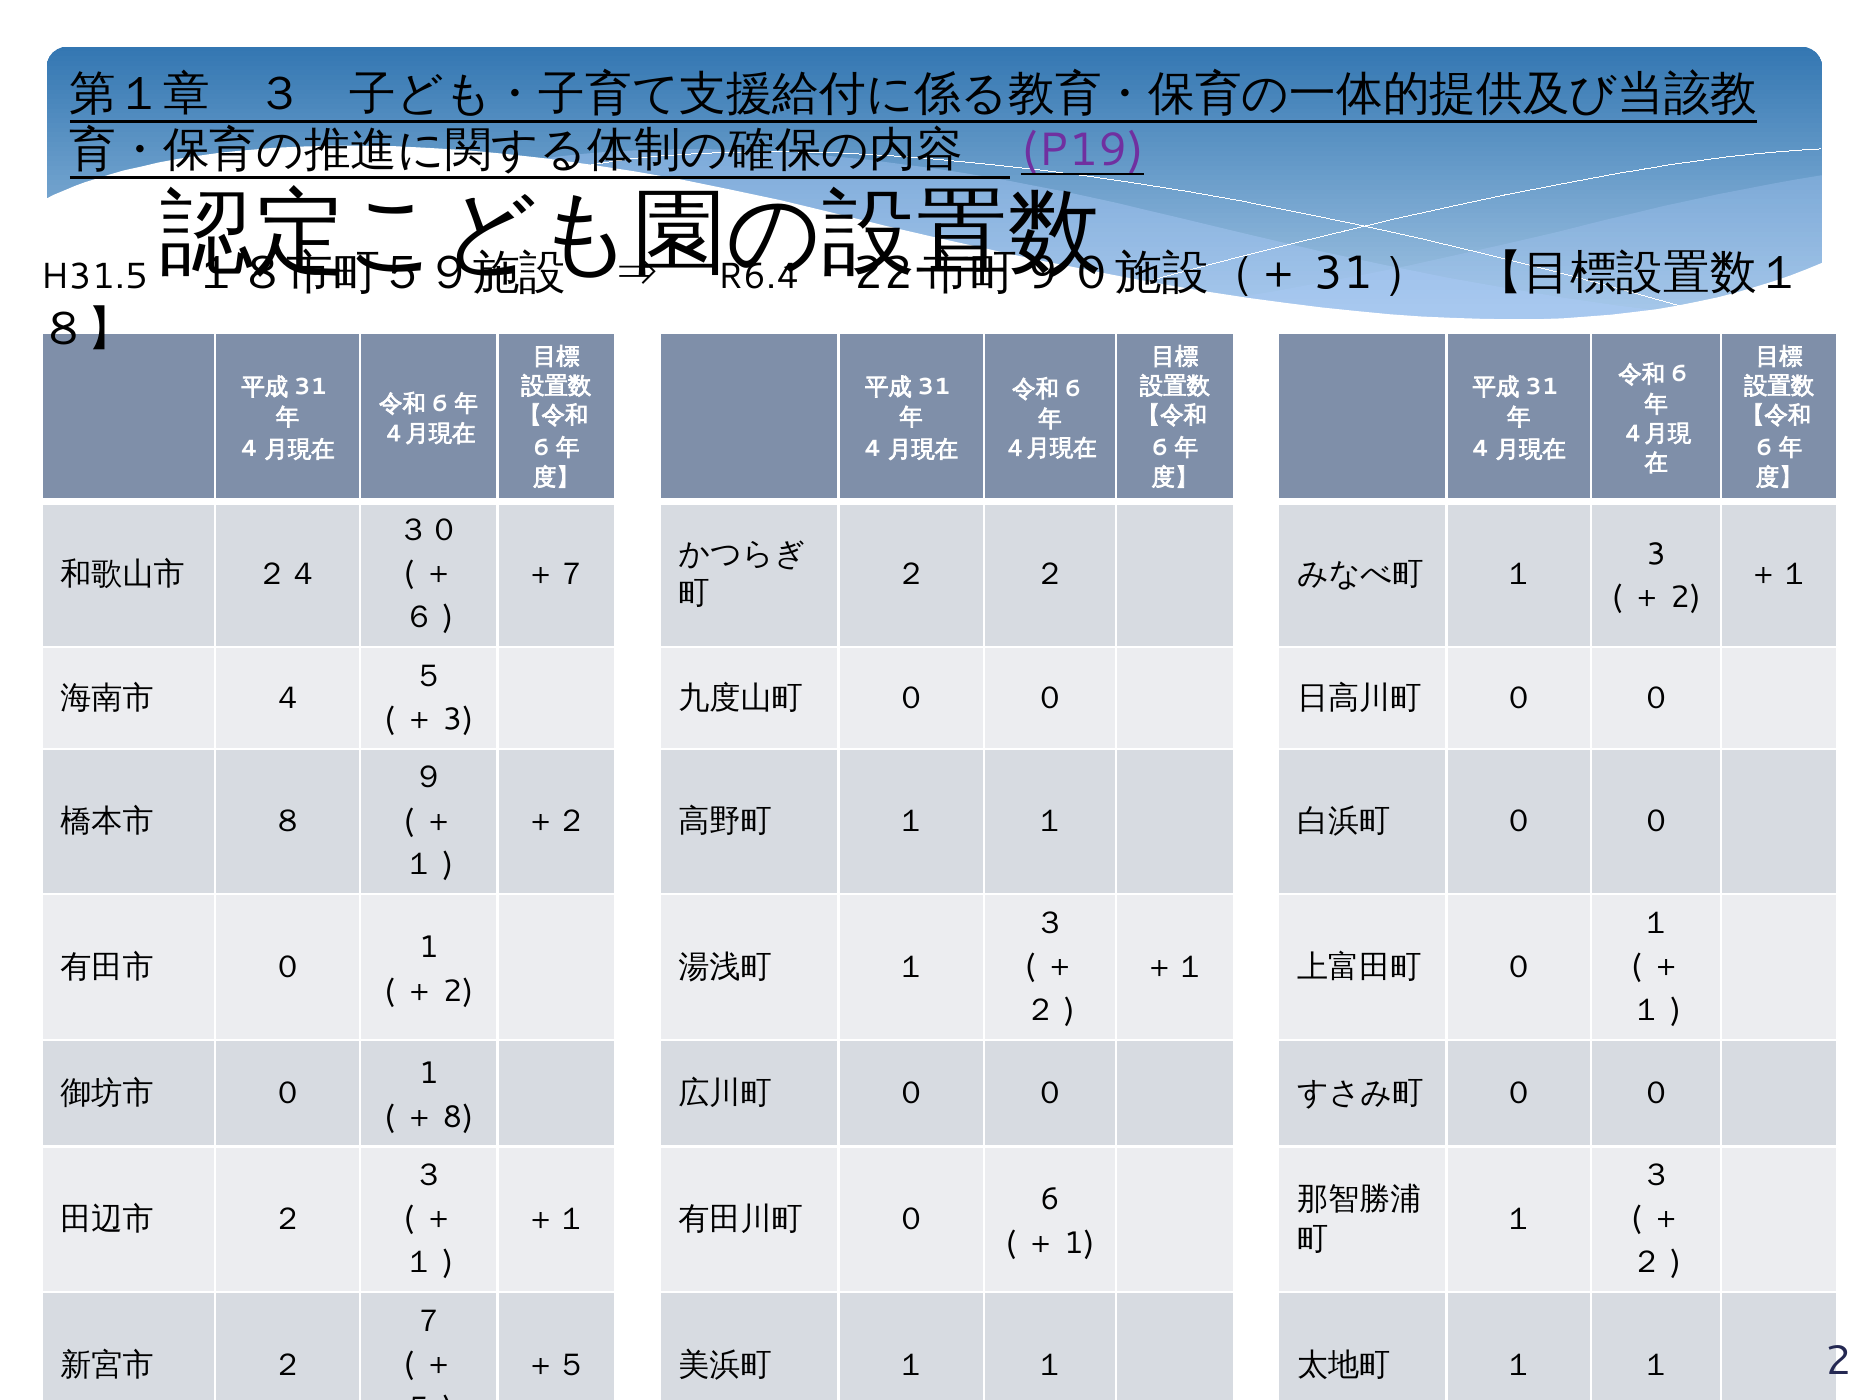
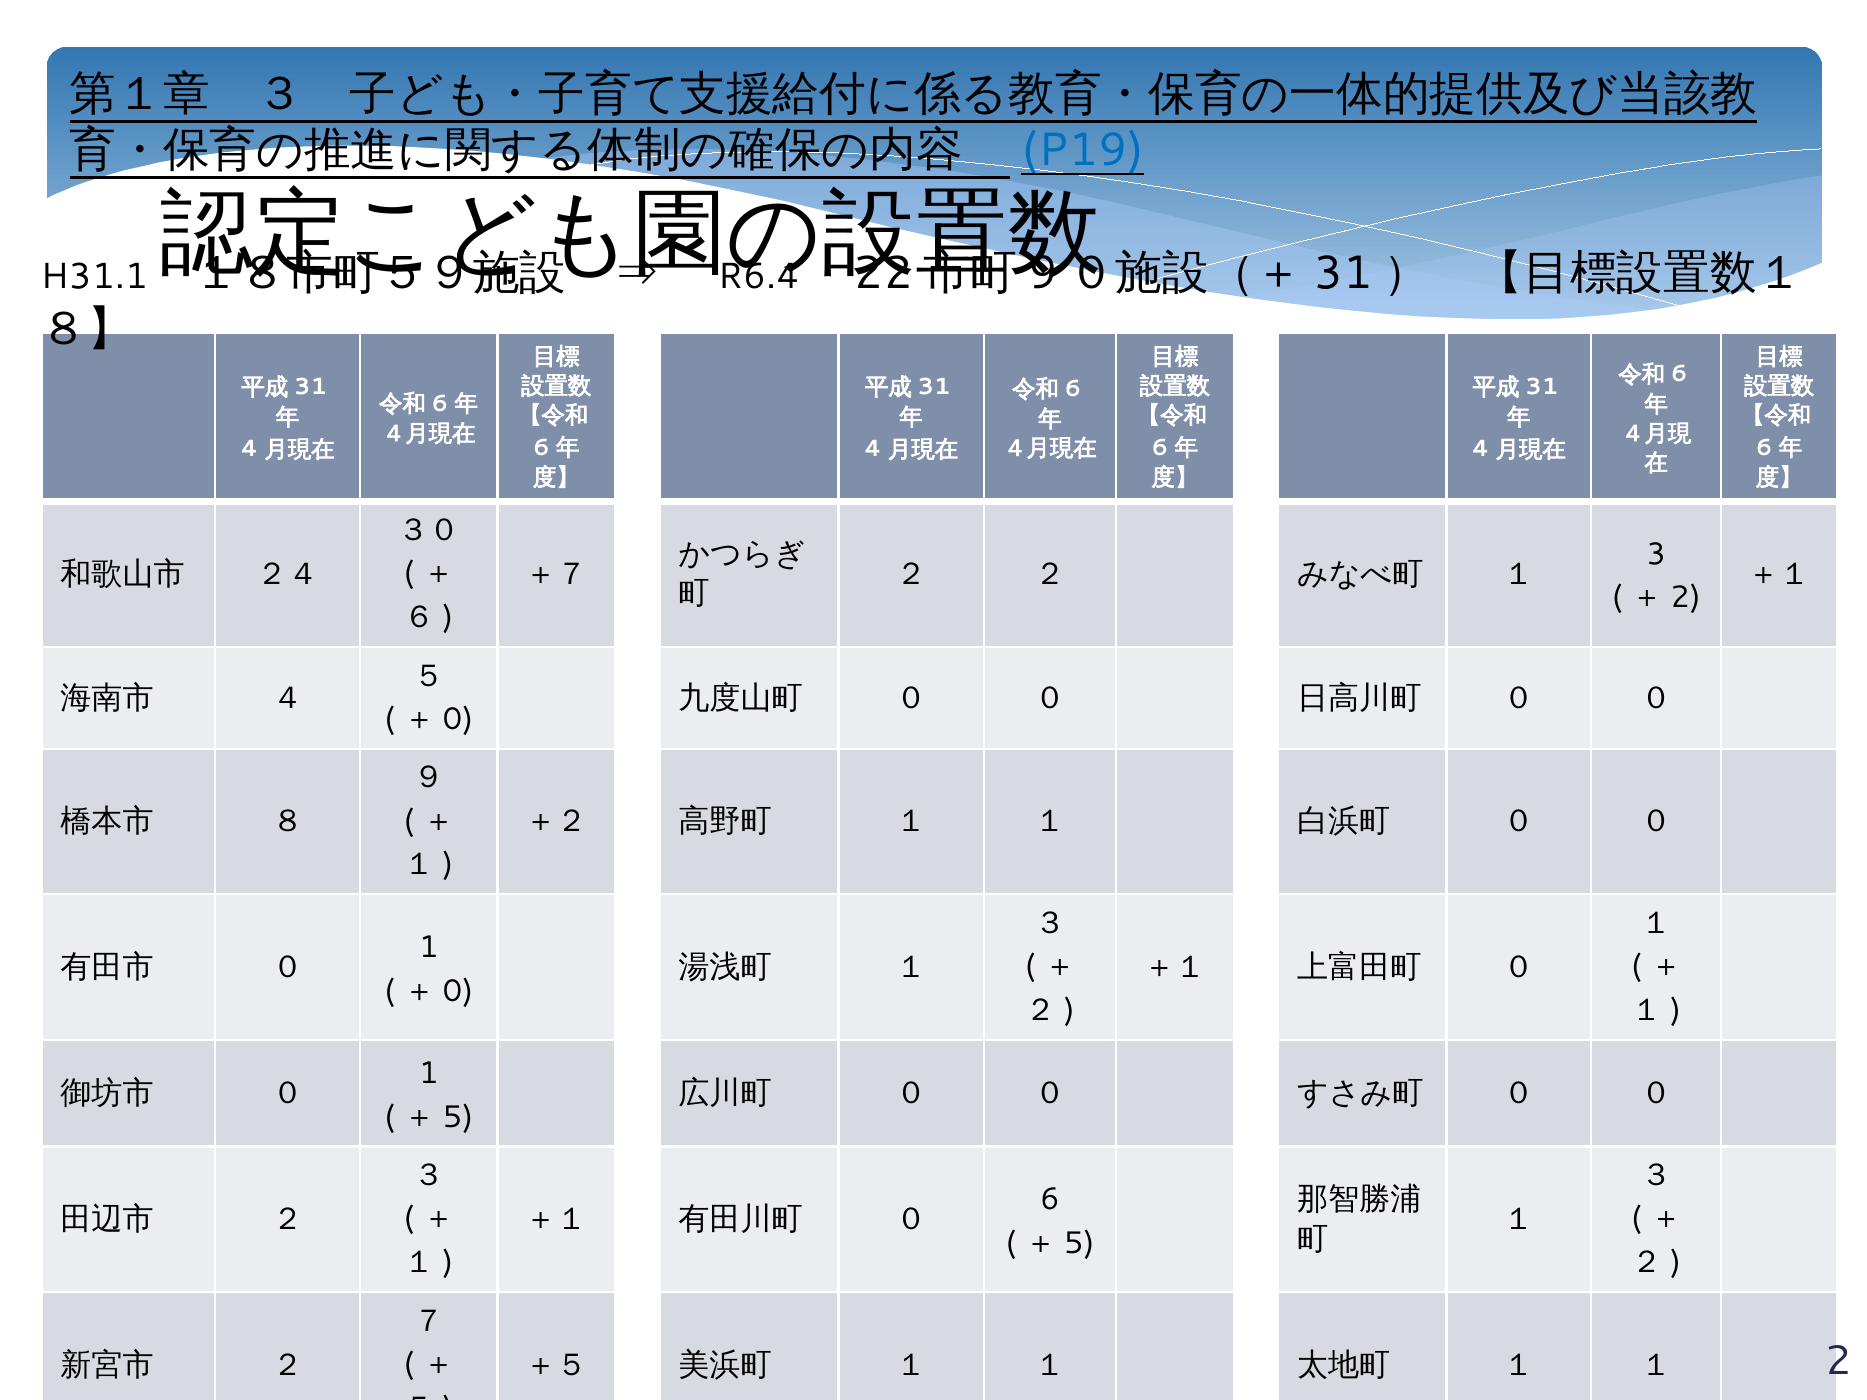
P19 colour: purple -> blue (1083, 151)
H31.5: H31.5 -> H31.1 (94, 277)
3: 3 -> 0 (458, 719)
2: 2 -> 0 (458, 991)
8: 8 -> 5 (458, 1117)
1: 1 -> 5 (1079, 1243)
